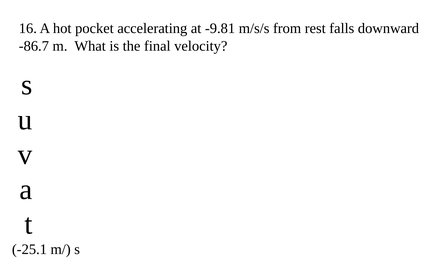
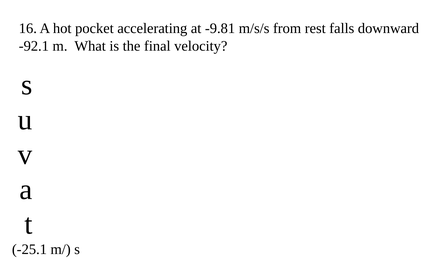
-86.7: -86.7 -> -92.1 (34, 46)
